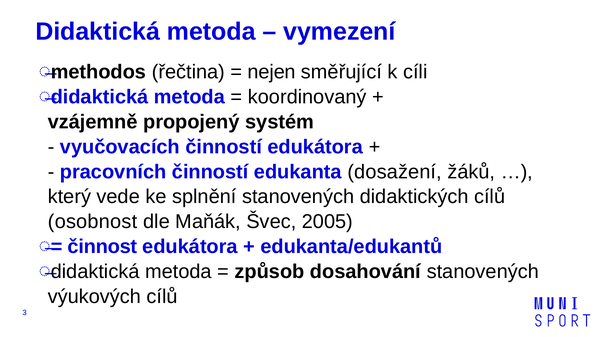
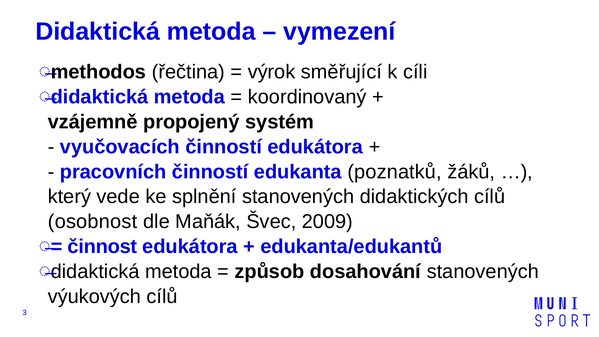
nejen: nejen -> výrok (272, 72)
dosažení: dosažení -> poznatků (395, 172)
2005: 2005 -> 2009 (327, 222)
